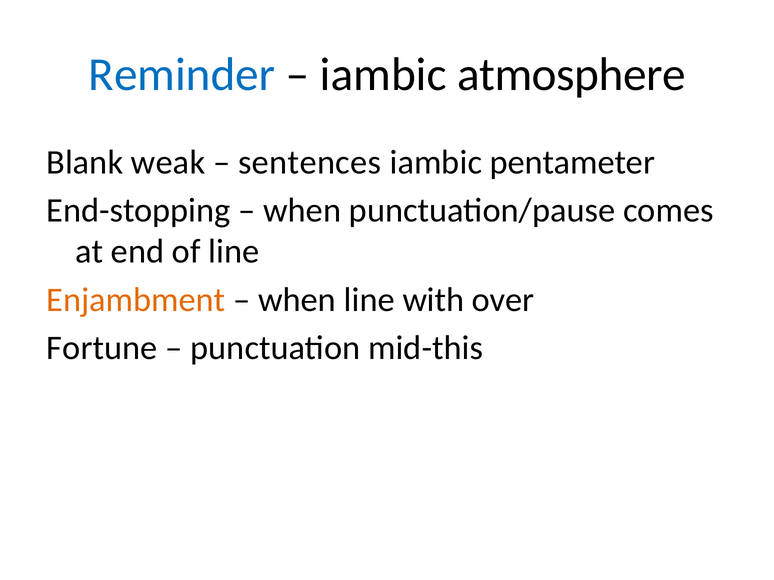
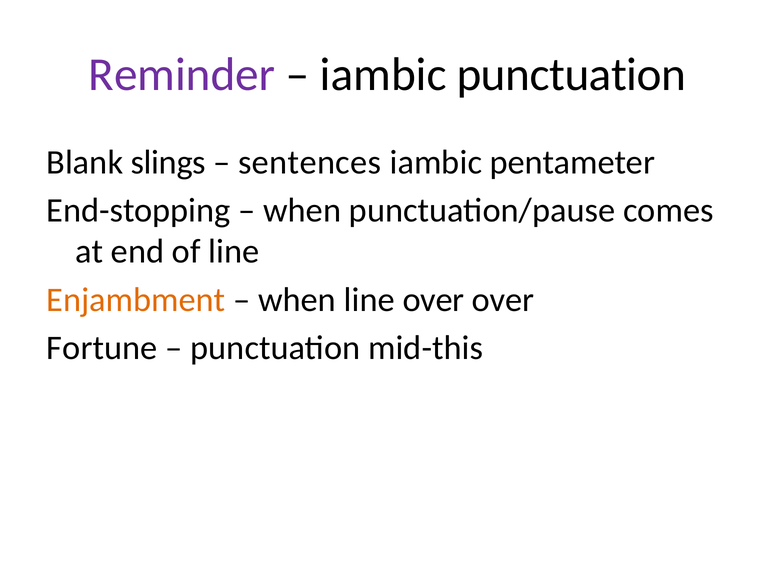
Reminder colour: blue -> purple (182, 75)
iambic atmosphere: atmosphere -> punctuation (571, 75)
weak: weak -> slings (168, 162)
line with: with -> over (433, 300)
